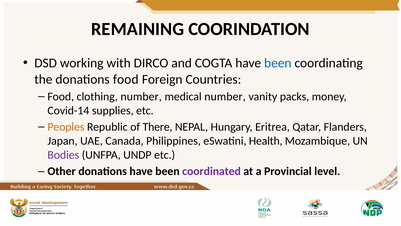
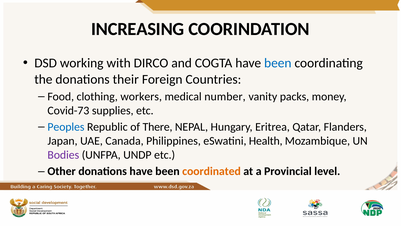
REMAINING: REMAINING -> INCREASING (138, 29)
donations food: food -> their (126, 79)
clothing number: number -> workers (141, 96)
Covid-14: Covid-14 -> Covid-73 (68, 110)
Peoples colour: orange -> blue (66, 127)
coordinated colour: purple -> orange (212, 171)
